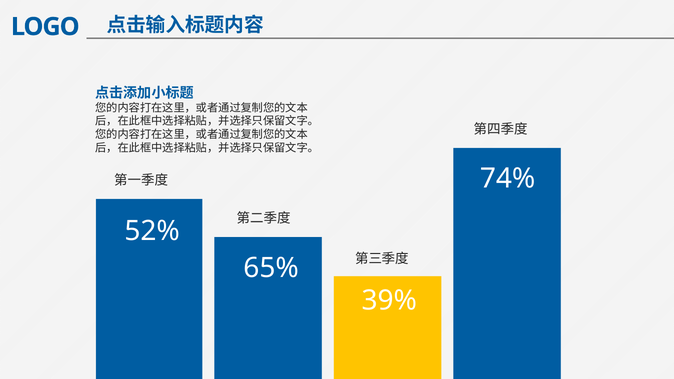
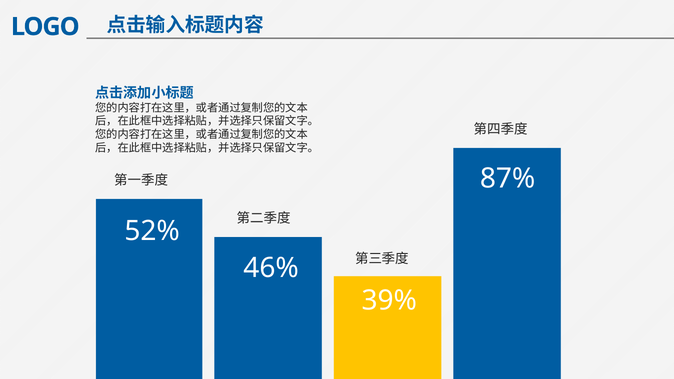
74%: 74% -> 87% (508, 178)
65%: 65% -> 46% (271, 268)
